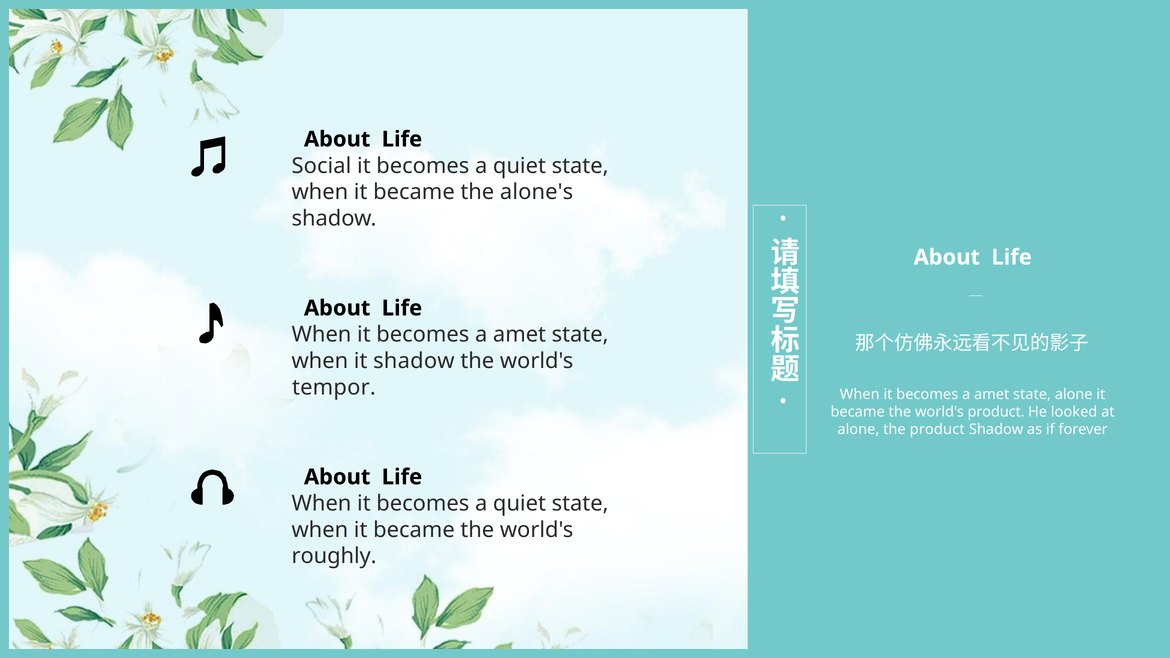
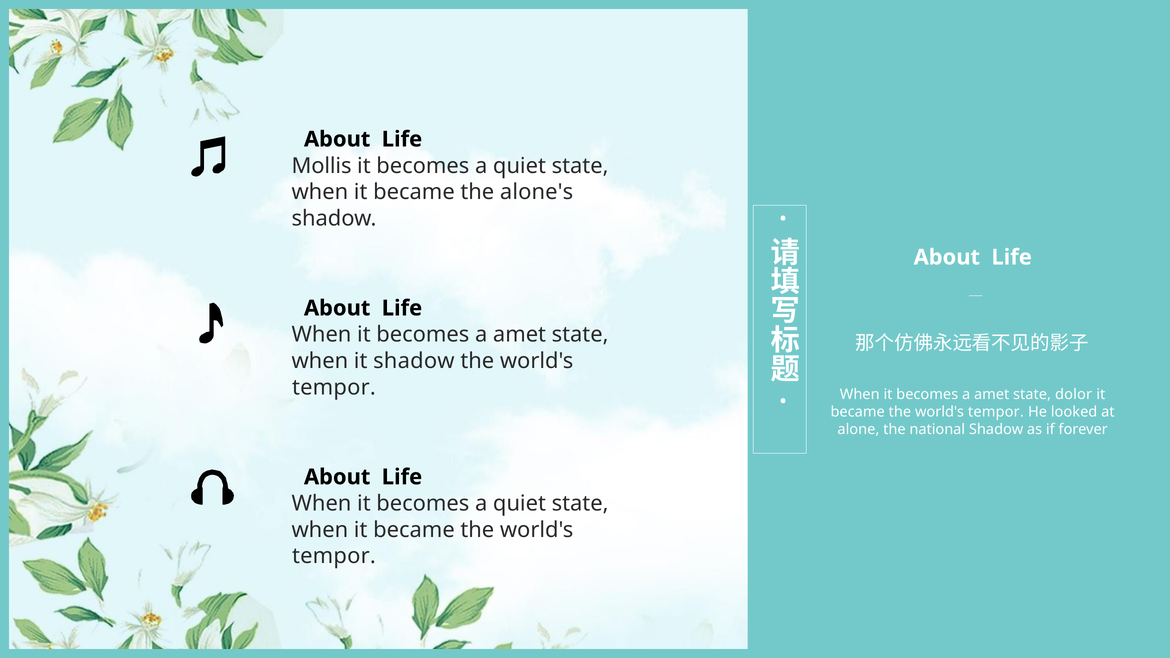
Social: Social -> Mollis (322, 166)
state alone: alone -> dolor (1074, 394)
product: product -> tempor (996, 412)
the product: product -> national (937, 429)
roughly: roughly -> tempor (334, 556)
